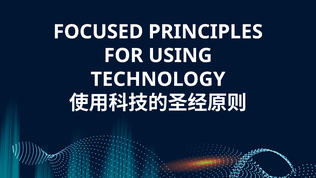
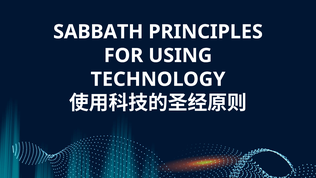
FOCUSED: FOCUSED -> SABBATH (98, 32)
